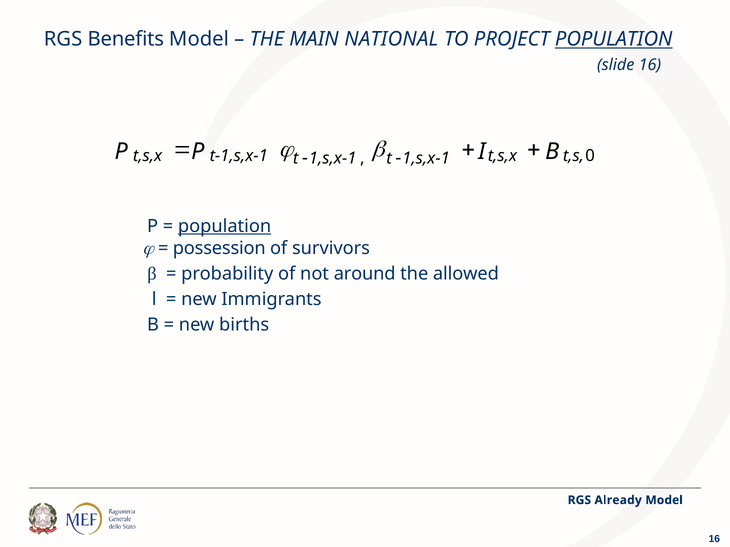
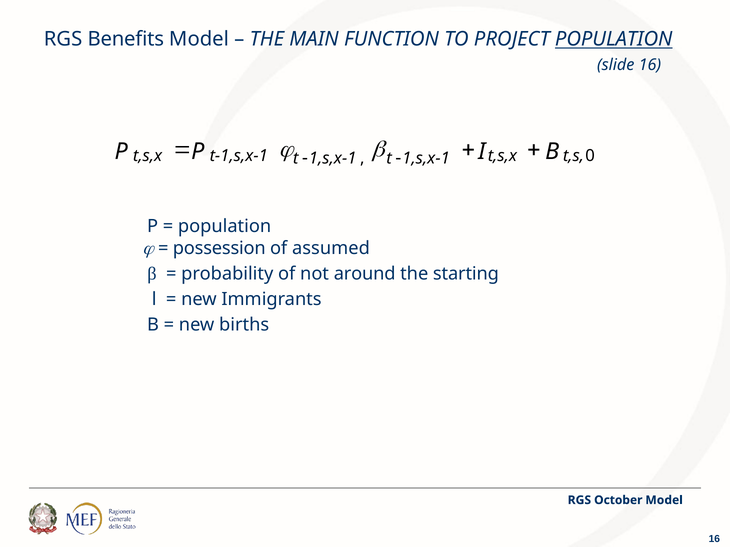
NATIONAL: NATIONAL -> FUNCTION (391, 39)
population underline: present -> none (225, 226)
survivors: survivors -> assumed (331, 248)
allowed: allowed -> starting (466, 274)
Already: Already -> October (618, 501)
